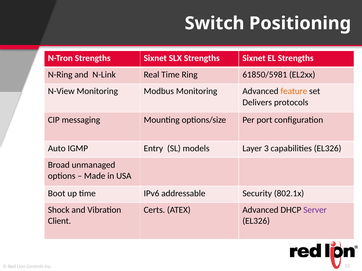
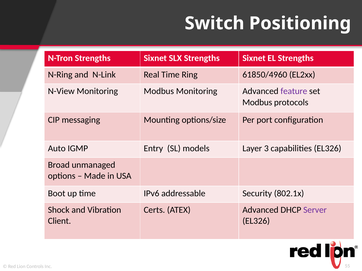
61850/5981: 61850/5981 -> 61850/4960 (265, 75)
feature colour: orange -> purple (294, 91)
Delivers: Delivers -> Modbus (257, 102)
